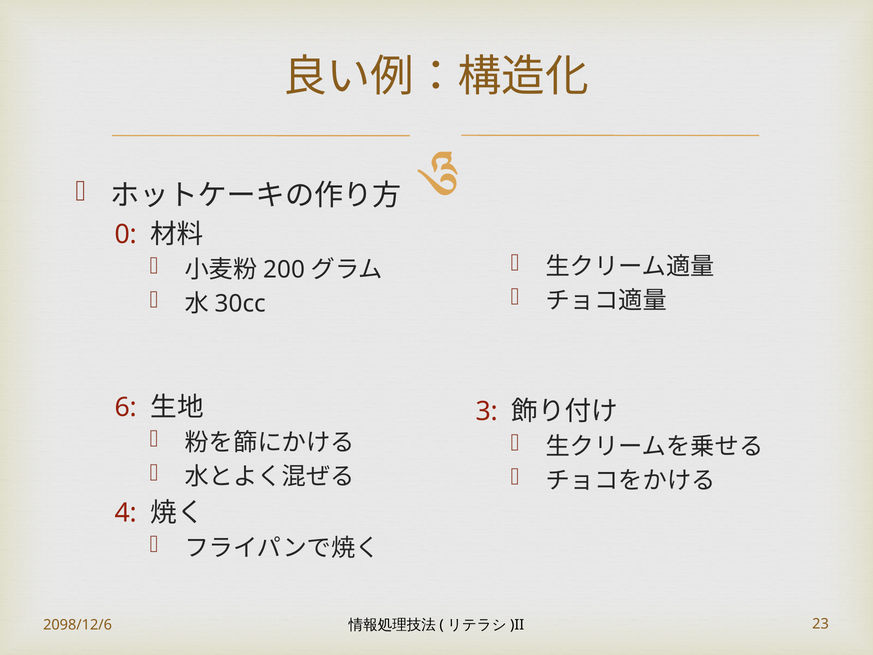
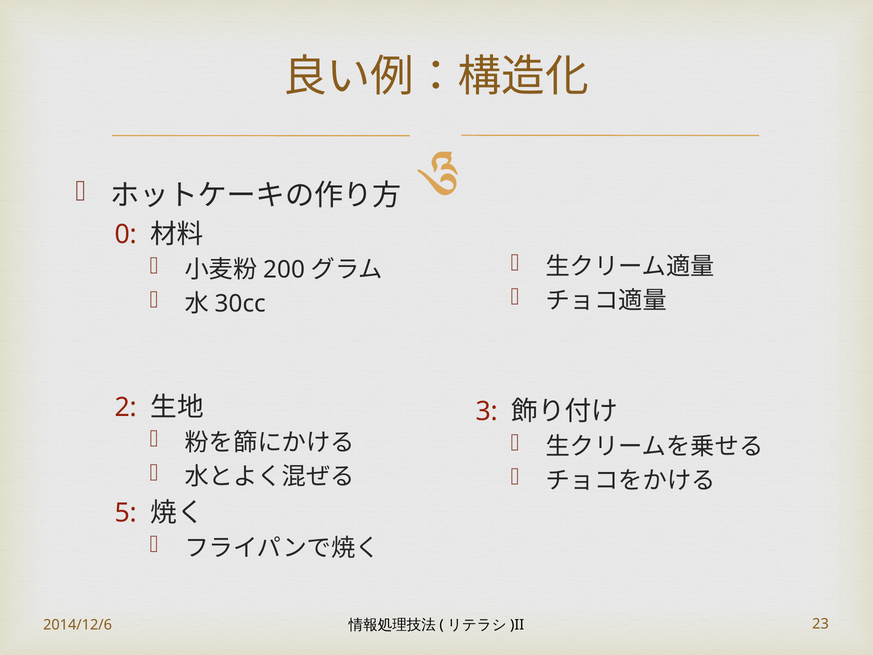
6: 6 -> 2 (126, 407)
4: 4 -> 5 (126, 513)
2098/12/6: 2098/12/6 -> 2014/12/6 (78, 625)
